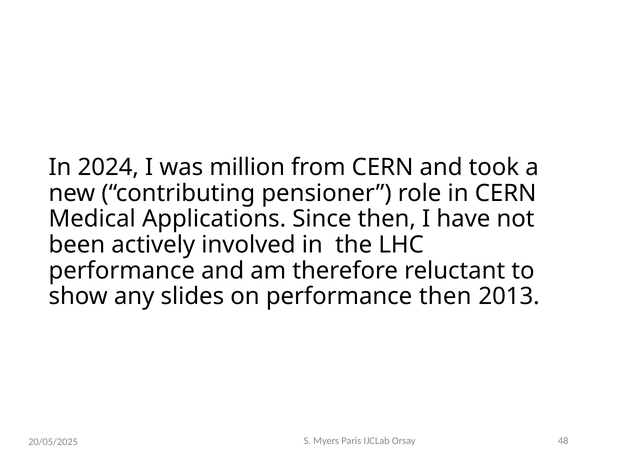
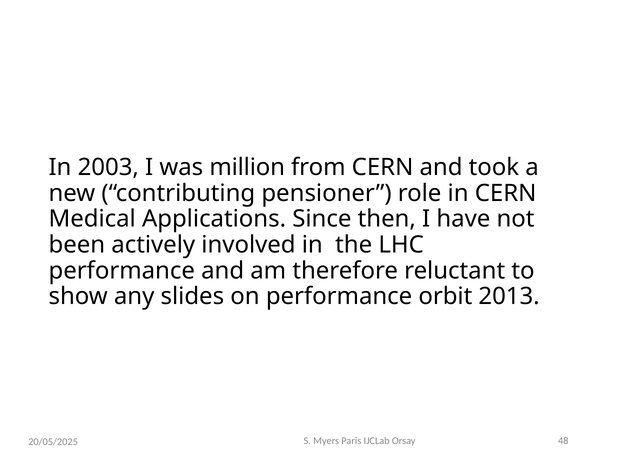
2024: 2024 -> 2003 (108, 168)
performance then: then -> orbit (445, 297)
